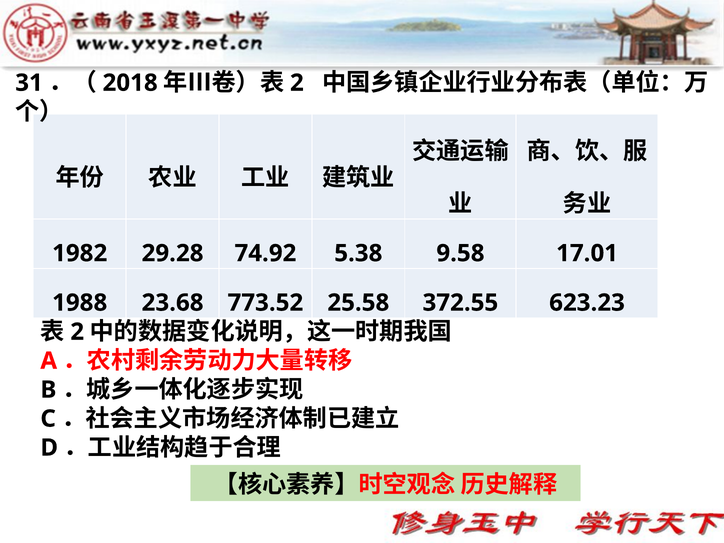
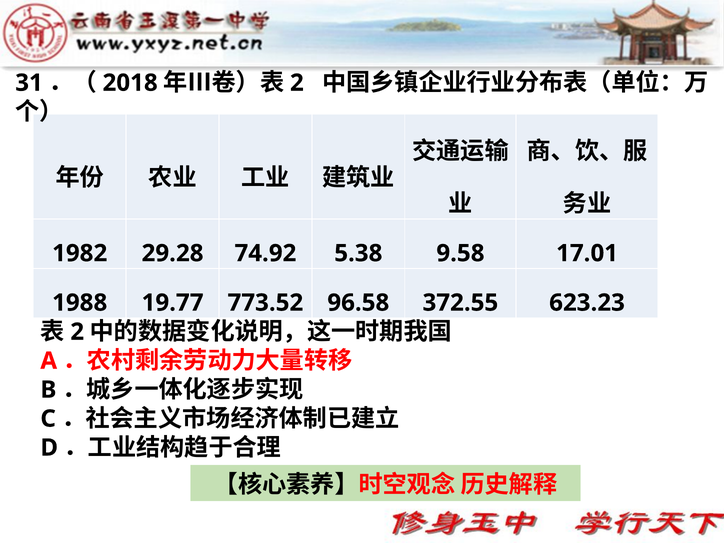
23.68: 23.68 -> 19.77 (173, 303)
25.58: 25.58 -> 96.58 (358, 303)
